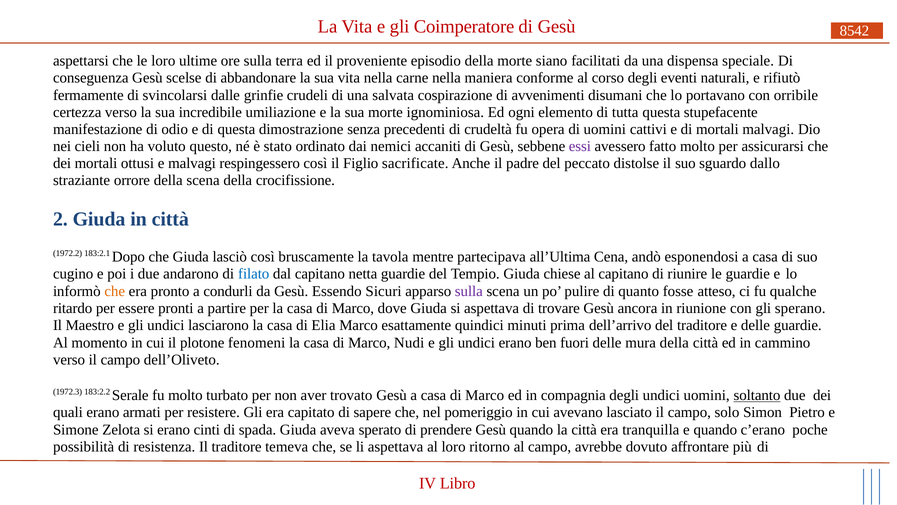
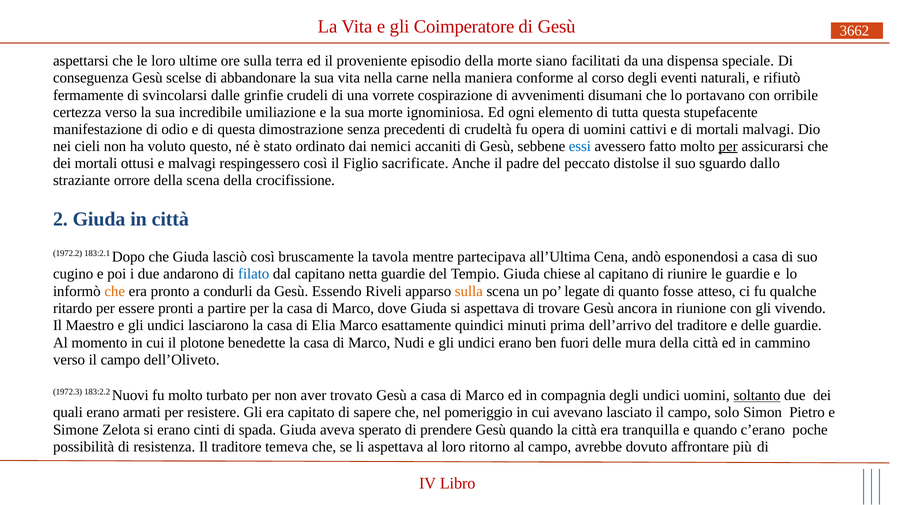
8542: 8542 -> 3662 (854, 31)
salvata: salvata -> vorrete (393, 95)
essi colour: purple -> blue (580, 146)
per underline: none -> present (728, 146)
Sicuri: Sicuri -> Riveli (384, 291)
sulla colour: purple -> orange (469, 291)
pulire: pulire -> legate (582, 291)
sperano: sperano -> vivendo (800, 308)
fenomeni: fenomeni -> benedette (257, 343)
Serale: Serale -> Nuovi (130, 396)
